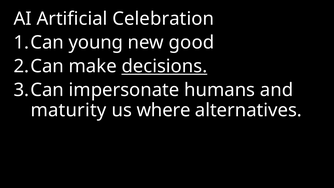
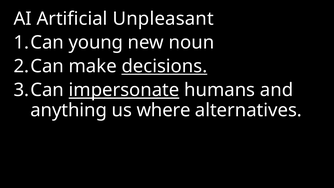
Celebration: Celebration -> Unpleasant (163, 19)
good: good -> noun (192, 43)
impersonate underline: none -> present (124, 90)
maturity: maturity -> anything (69, 110)
